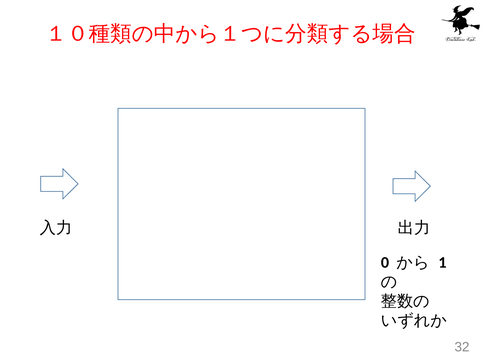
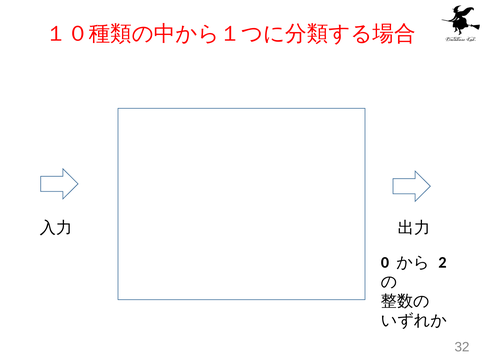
1: 1 -> 2 (442, 263)
